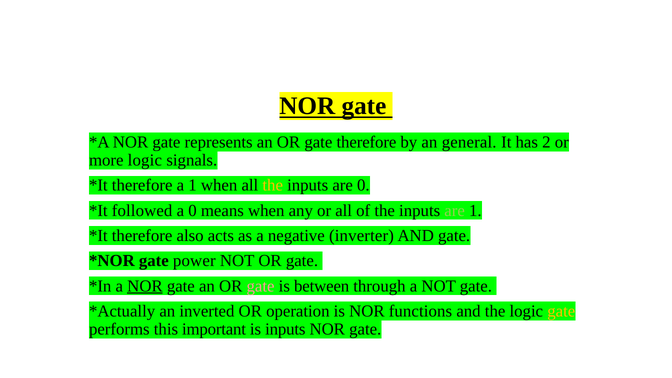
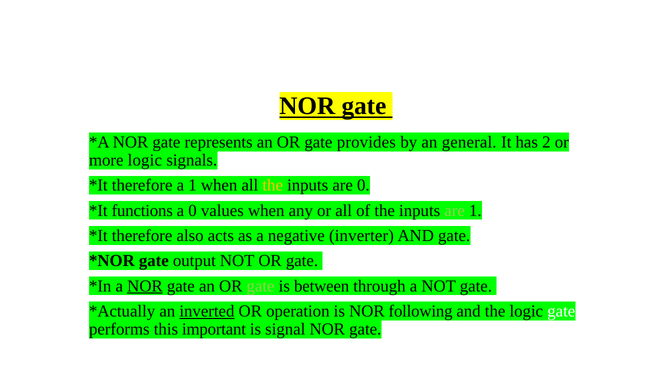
gate therefore: therefore -> provides (366, 142)
followed: followed -> functions (142, 211)
means: means -> values (222, 211)
power: power -> output (194, 261)
gate colour: pink -> light green (261, 286)
inverted underline: none -> present (207, 311)
functions: functions -> following (421, 311)
gate colour: yellow -> white (561, 311)
is inputs: inputs -> signal (285, 329)
